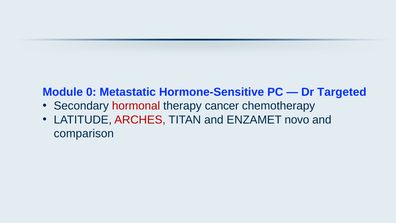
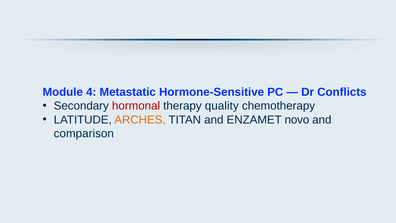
0: 0 -> 4 (91, 92)
Targeted: Targeted -> Conflicts (342, 92)
cancer: cancer -> quality (222, 106)
ARCHES colour: red -> orange (140, 120)
